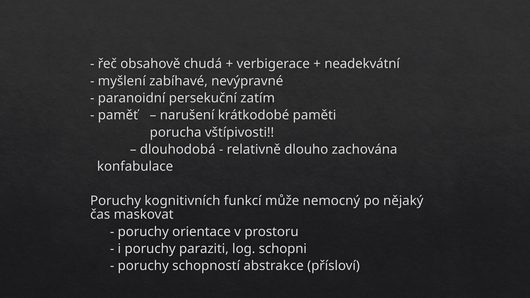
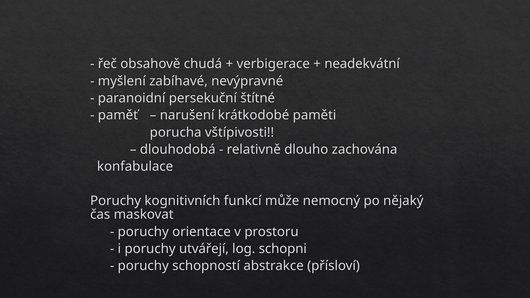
zatím: zatím -> štítné (258, 98)
paraziti: paraziti -> utvářejí (204, 249)
